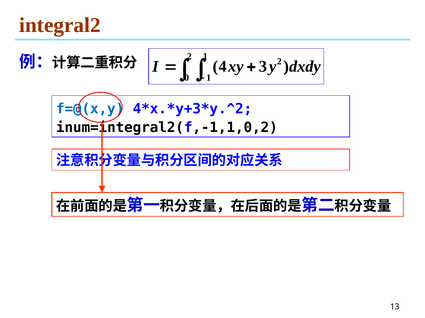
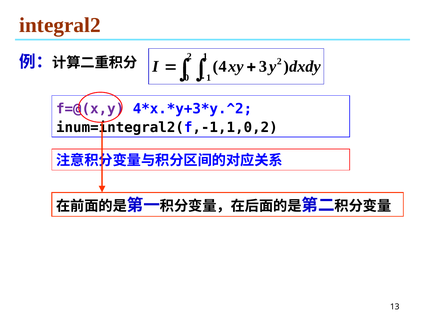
f=@(x,y colour: blue -> purple (90, 109)
